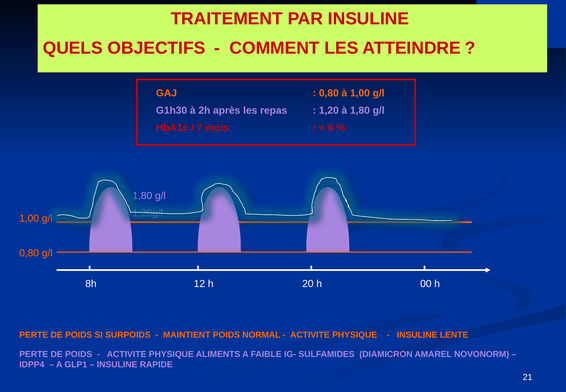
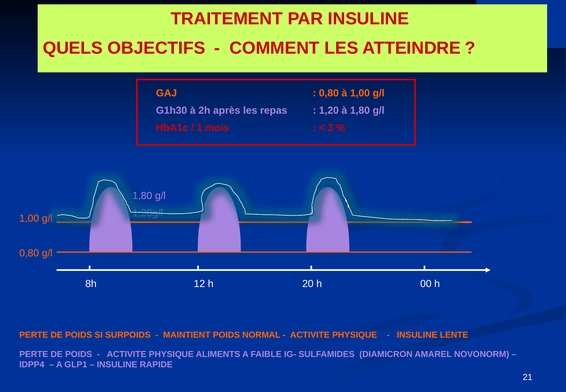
7: 7 -> 1 (200, 128)
6: 6 -> 3 (331, 128)
